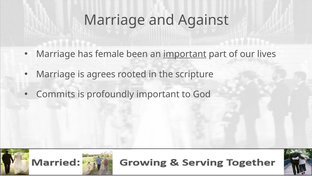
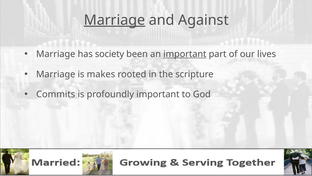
Marriage underline: none -> present (114, 20)
female: female -> society (110, 54)
agrees: agrees -> makes (101, 74)
